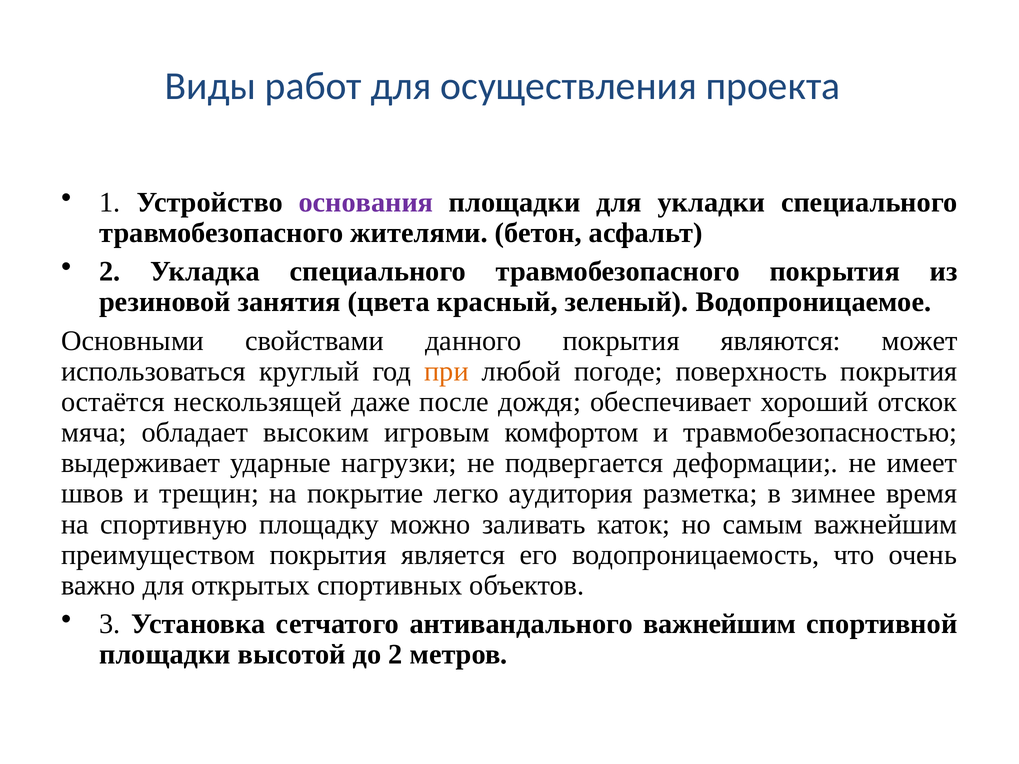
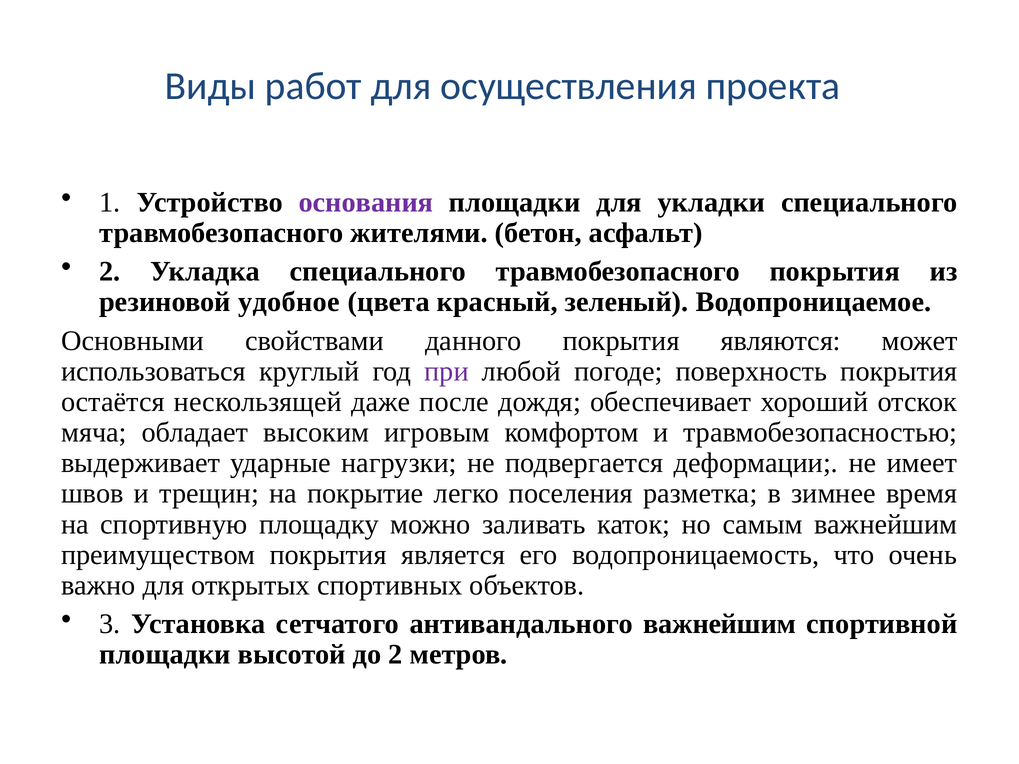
занятия: занятия -> удобное (289, 302)
при colour: orange -> purple (447, 372)
аудитория: аудитория -> поселения (571, 494)
